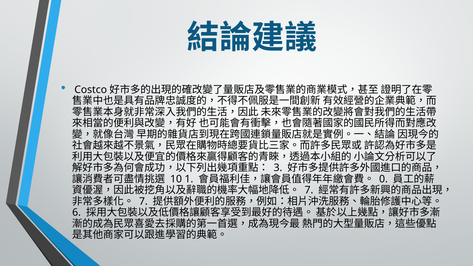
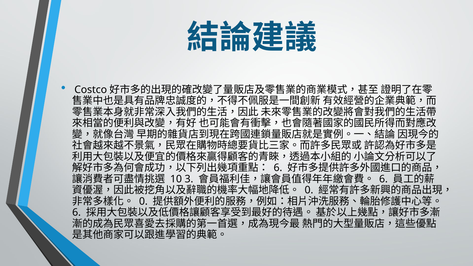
3: 3 -> 6 (278, 168)
1: 1 -> 3 (189, 179)
0: 0 -> 6 (384, 179)
7: 7 -> 0 (309, 190)
7: 7 -> 0 (143, 201)
